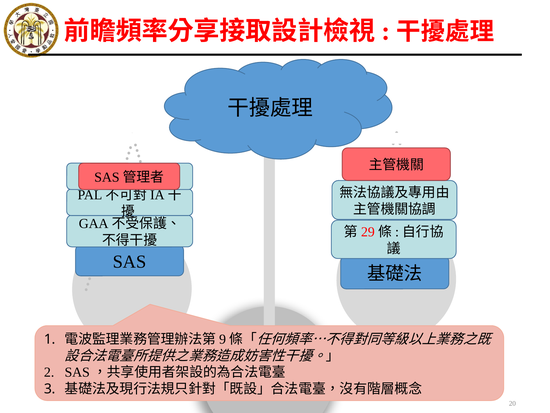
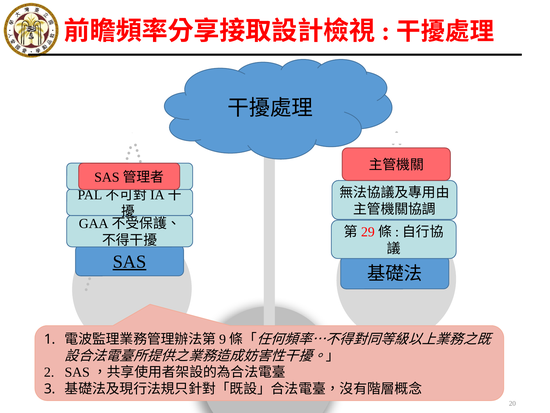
SAS underline: none -> present (130, 261)
